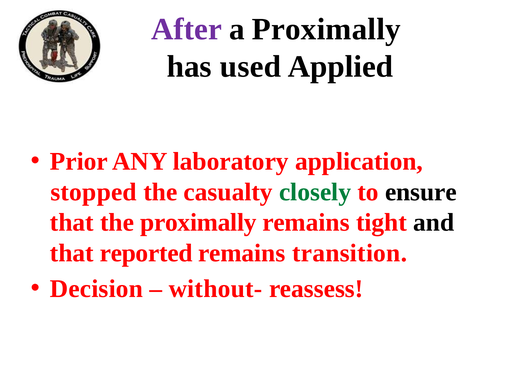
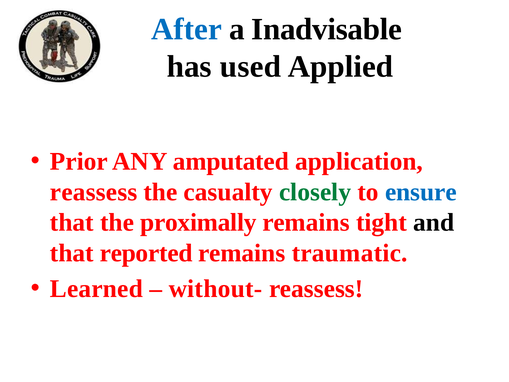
After colour: purple -> blue (186, 29)
a Proximally: Proximally -> Inadvisable (327, 29)
laboratory: laboratory -> amputated (231, 161)
stopped: stopped -> reassess (94, 192)
ensure colour: black -> blue (421, 192)
transition: transition -> traumatic (350, 253)
Decision: Decision -> Learned (96, 289)
